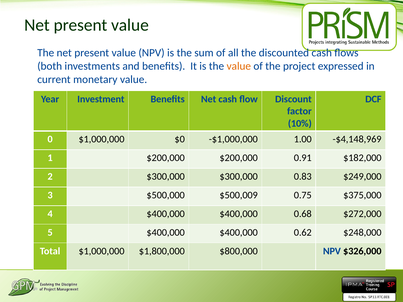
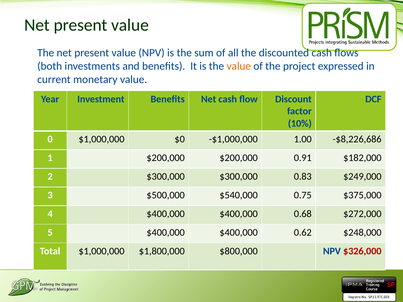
-$4,148,969: -$4,148,969 -> -$8,226,686 (357, 139)
$500,009: $500,009 -> $540,000 (239, 195)
$326,000 colour: black -> red (362, 251)
